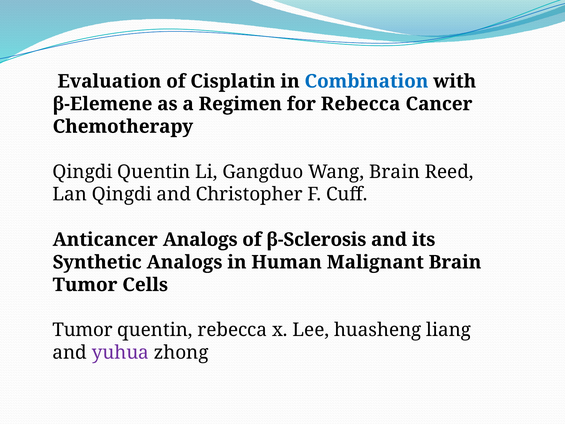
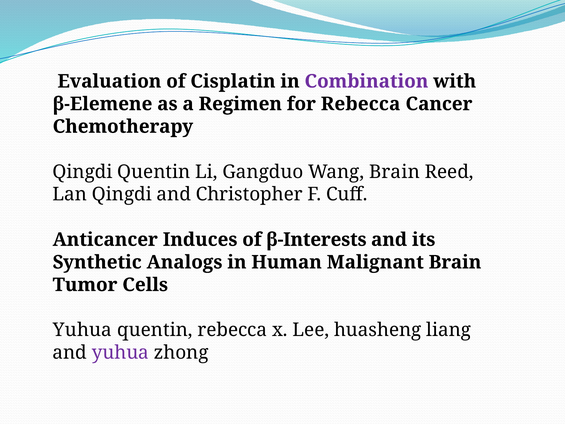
Combination colour: blue -> purple (366, 81)
Anticancer Analogs: Analogs -> Induces (200, 239)
β-Sclerosis: β-Sclerosis -> β-Interests (316, 239)
Tumor: Tumor -> Yuhua (82, 330)
